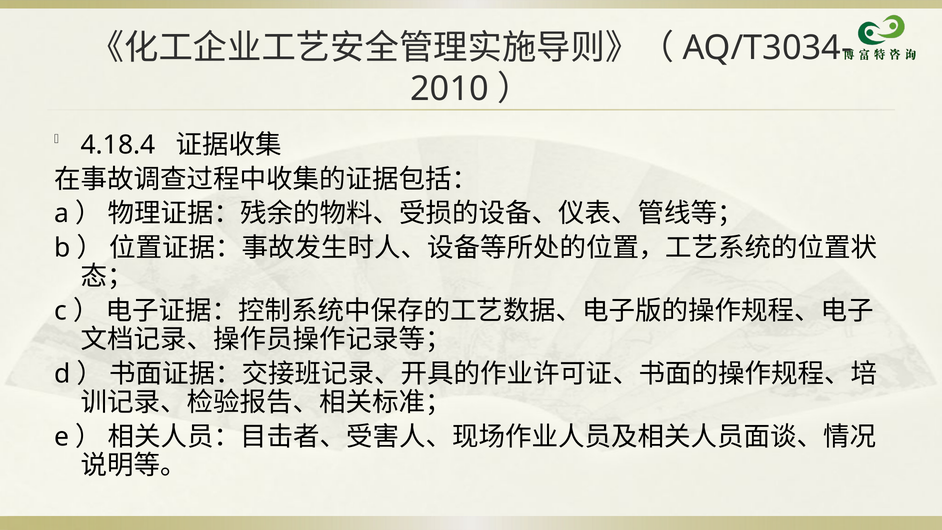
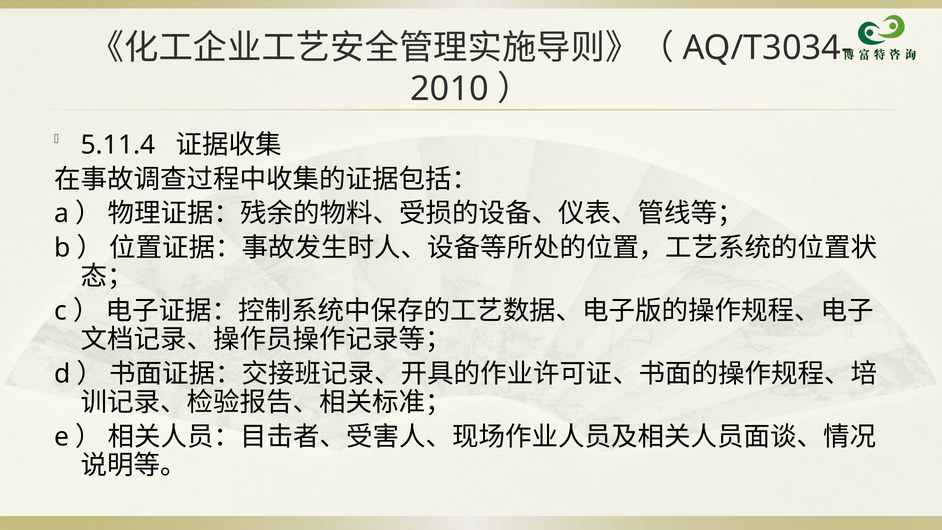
4.18.4: 4.18.4 -> 5.11.4 (118, 145)
